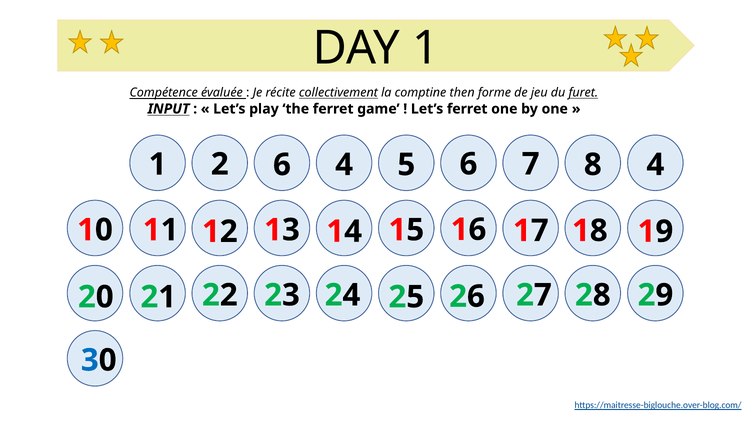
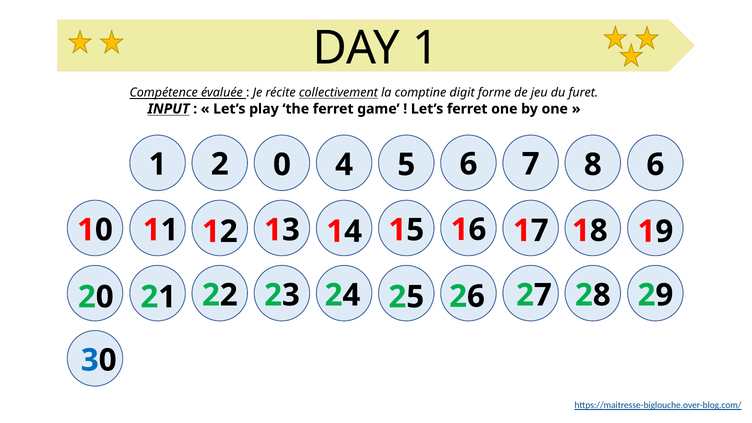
then: then -> digit (462, 93)
furet underline: present -> none (583, 93)
2 6: 6 -> 0 (282, 165)
8 4: 4 -> 6 (655, 165)
